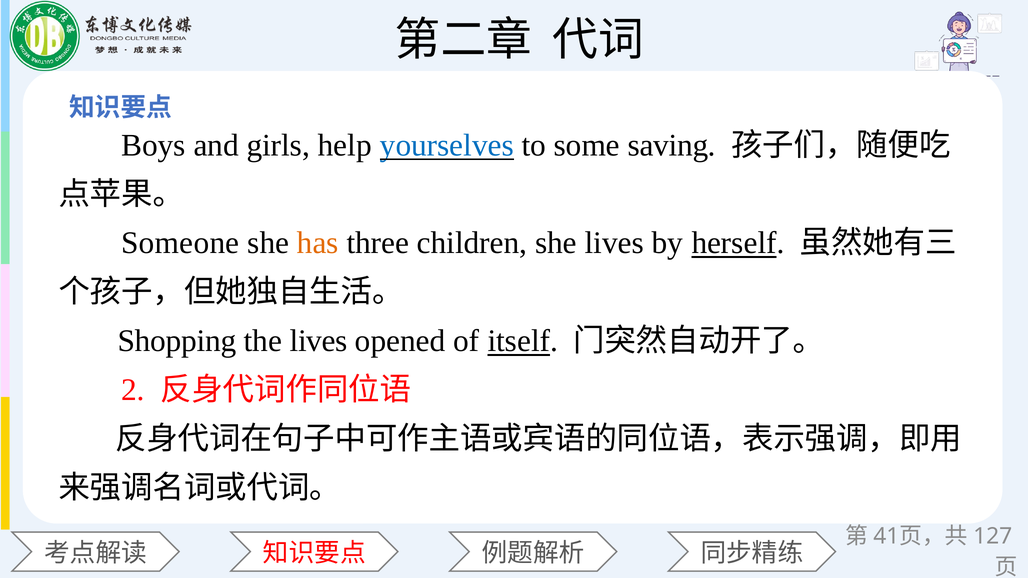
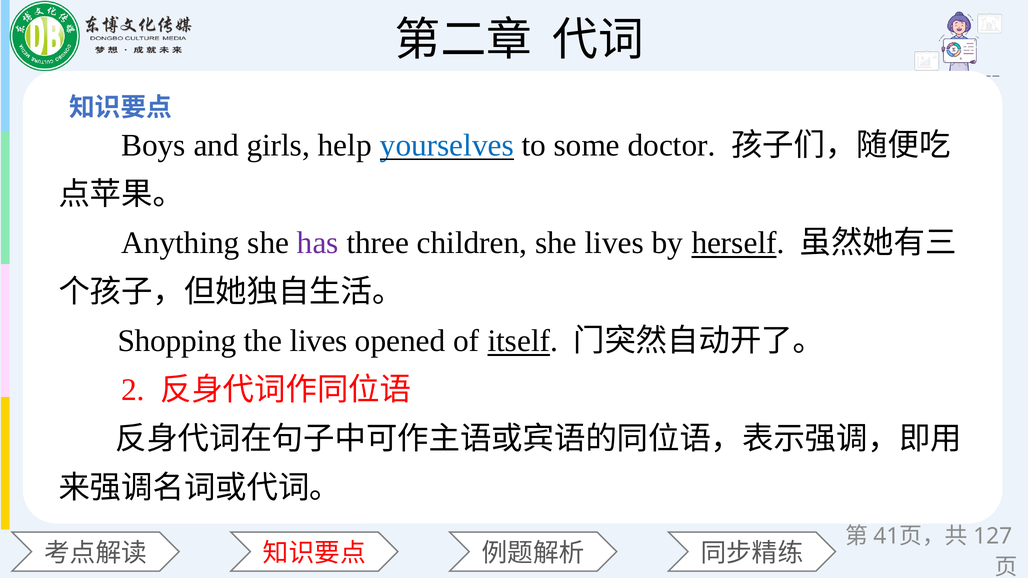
saving: saving -> doctor (672, 145)
Someone: Someone -> Anything (180, 243)
has colour: orange -> purple (318, 243)
